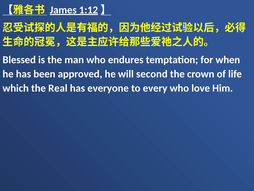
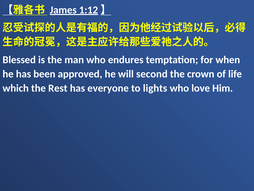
Real: Real -> Rest (58, 88)
every: every -> lights (155, 88)
